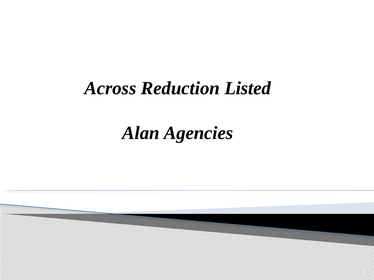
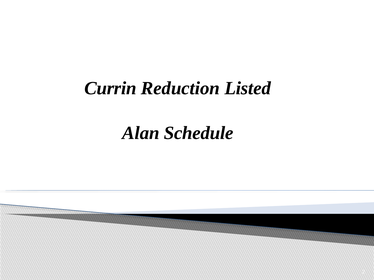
Across: Across -> Currin (110, 88)
Agencies: Agencies -> Schedule (199, 133)
